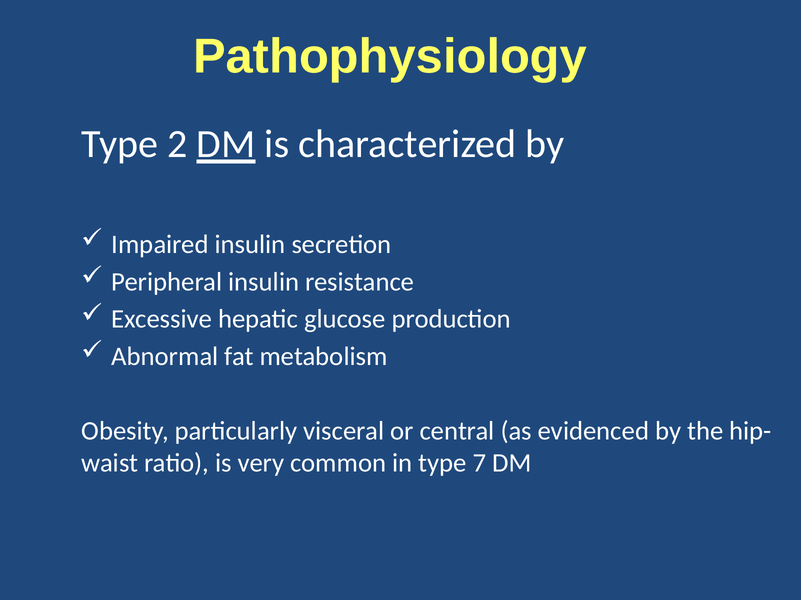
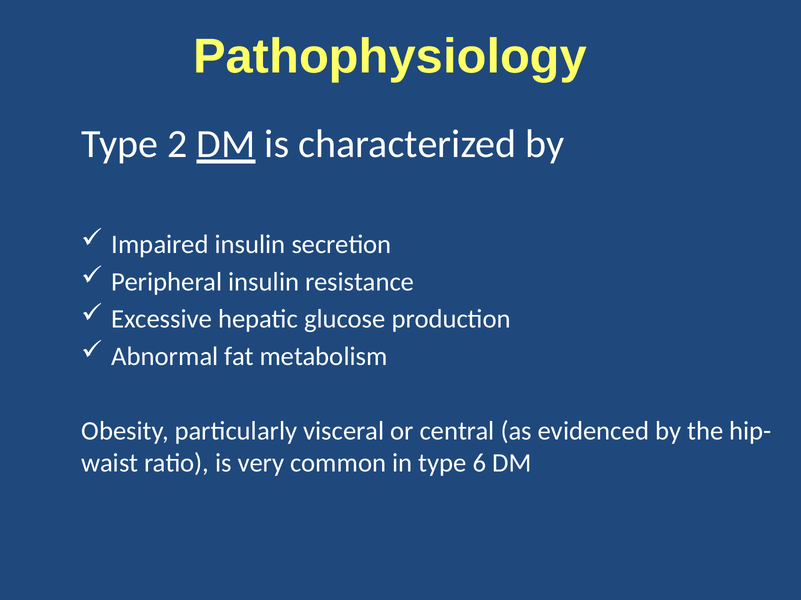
7: 7 -> 6 (479, 464)
